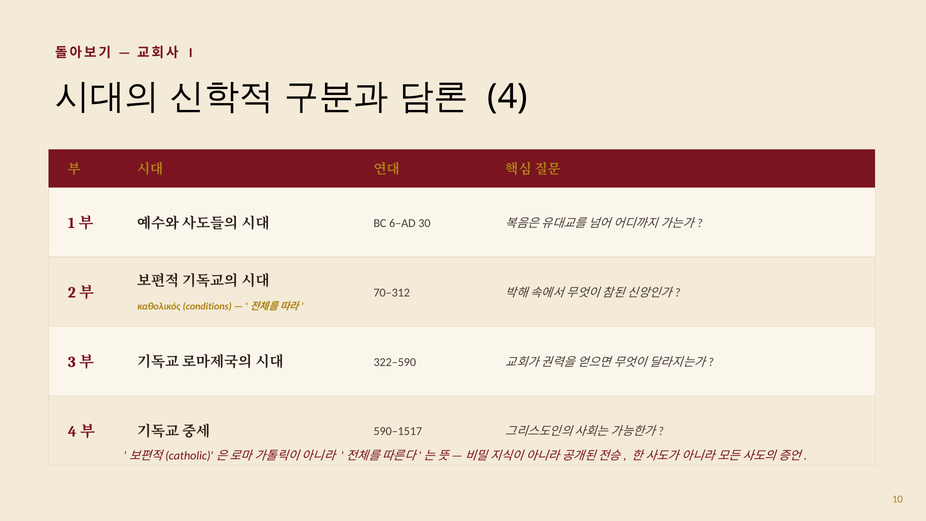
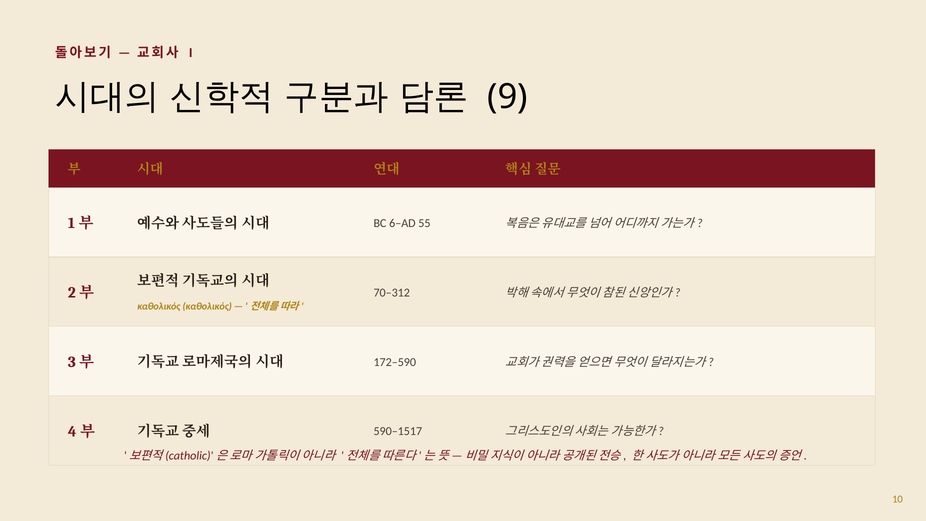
4: 4 -> 9 (508, 97)
30: 30 -> 55 (424, 223)
καθολικός conditions: conditions -> καθολικός (207, 306)
322–590: 322–590 -> 172–590 (395, 362)
